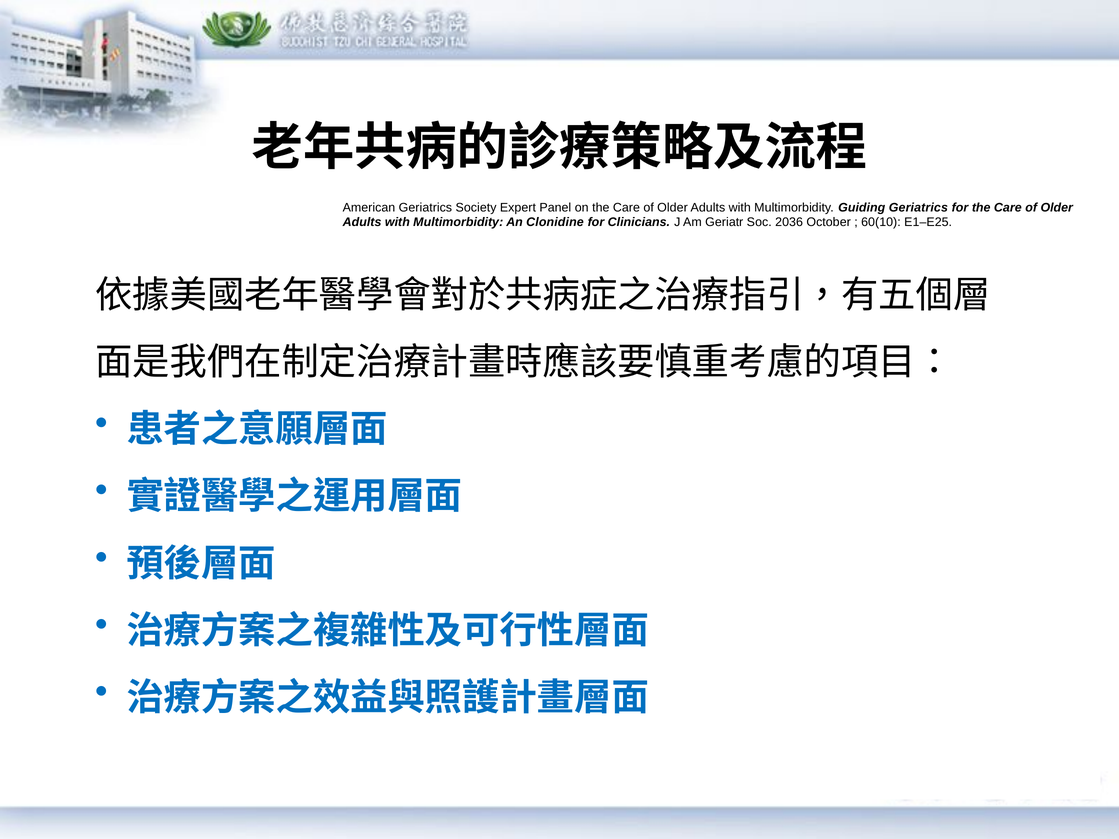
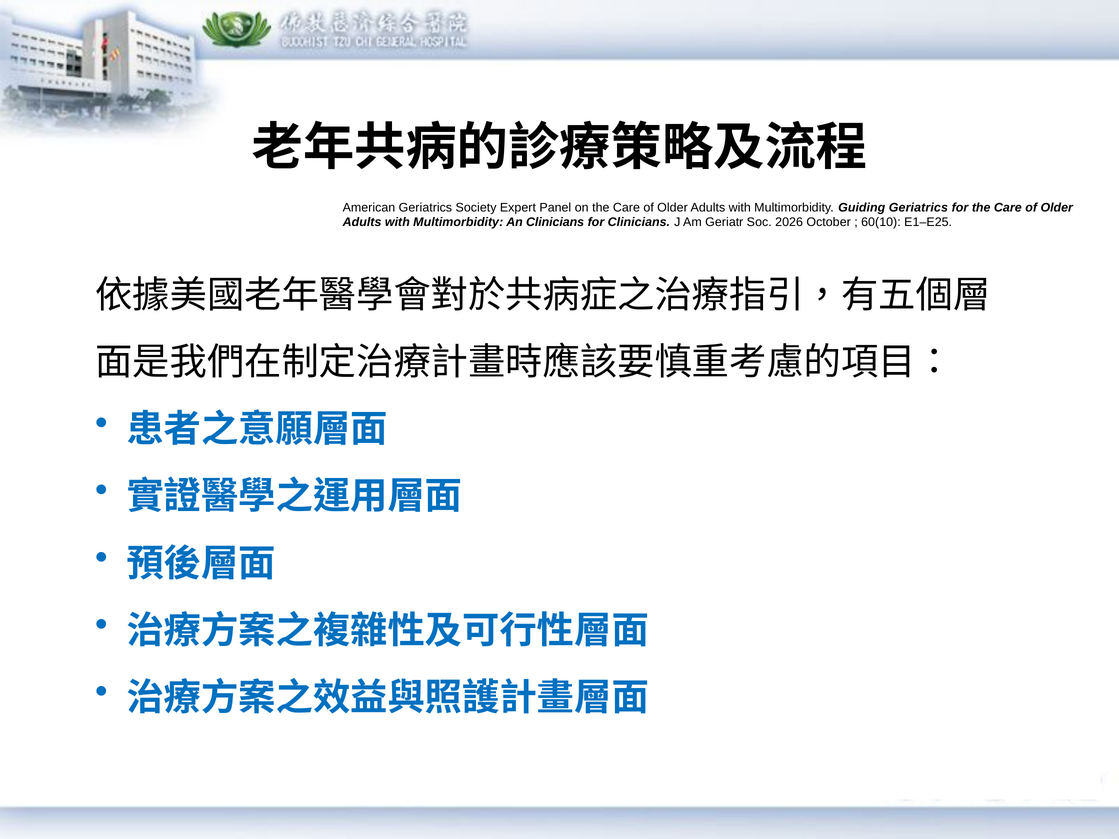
An Clonidine: Clonidine -> Clinicians (555, 222)
2036: 2036 -> 2026 (789, 222)
